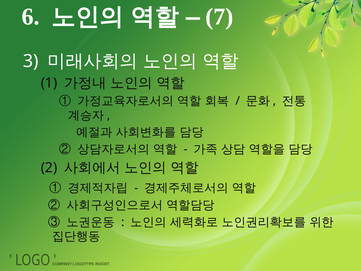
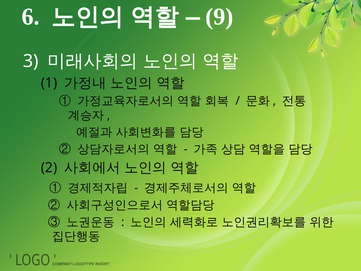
7: 7 -> 9 (219, 17)
